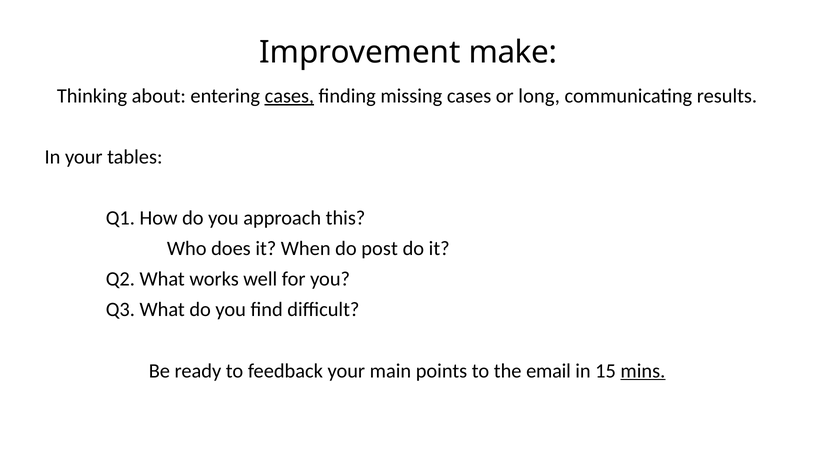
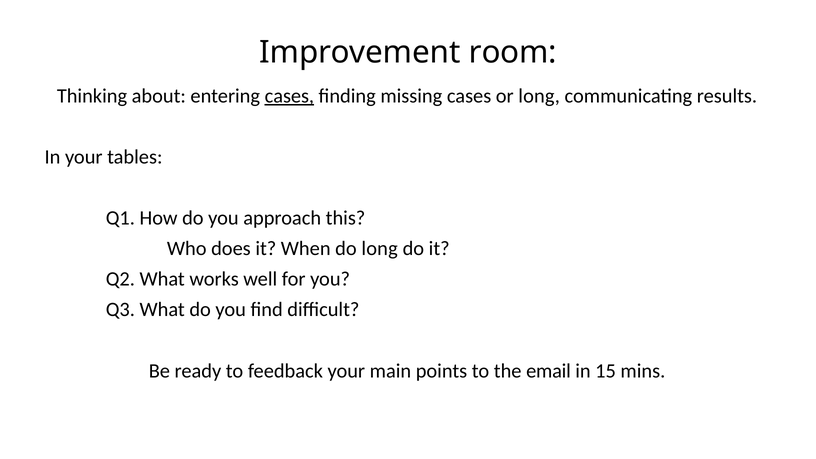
make: make -> room (513, 52)
do post: post -> long (380, 249)
mins underline: present -> none (643, 371)
